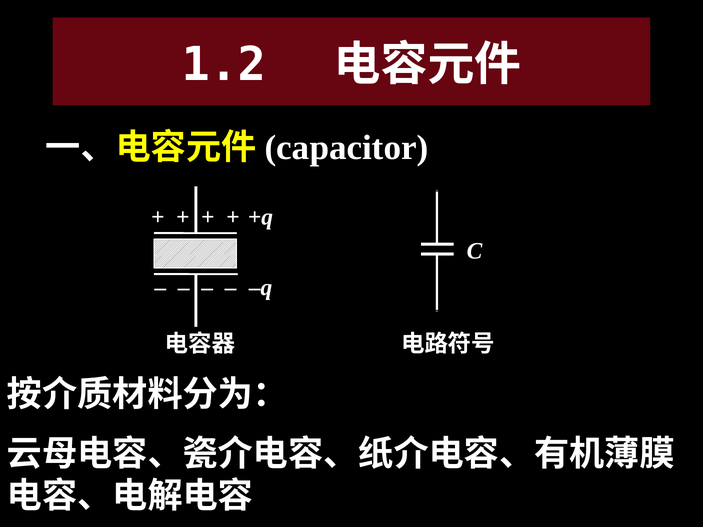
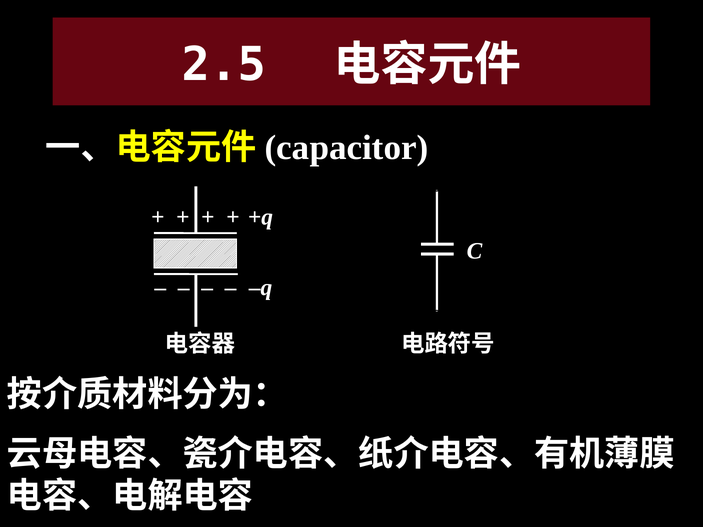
1.2: 1.2 -> 2.5 (224, 65)
